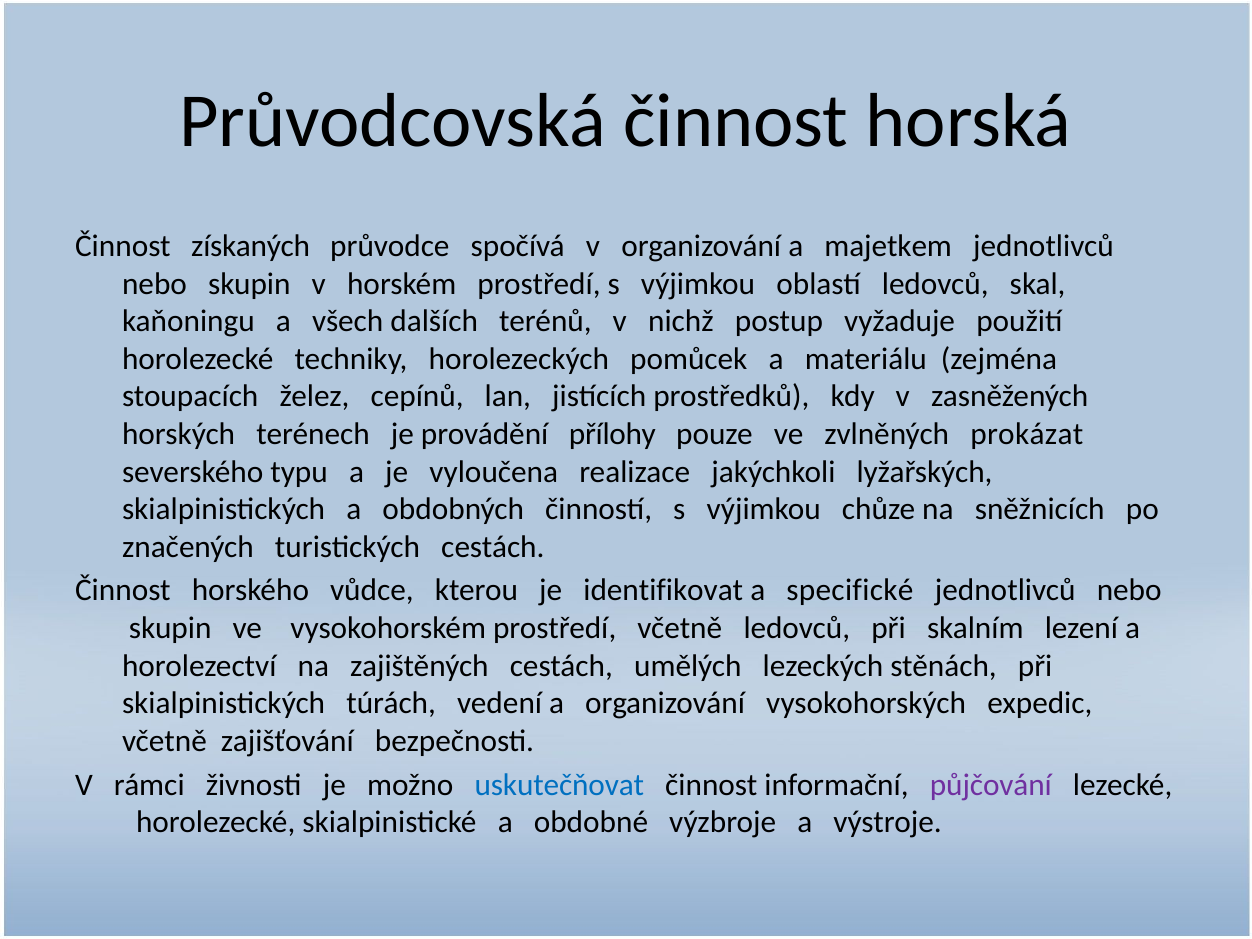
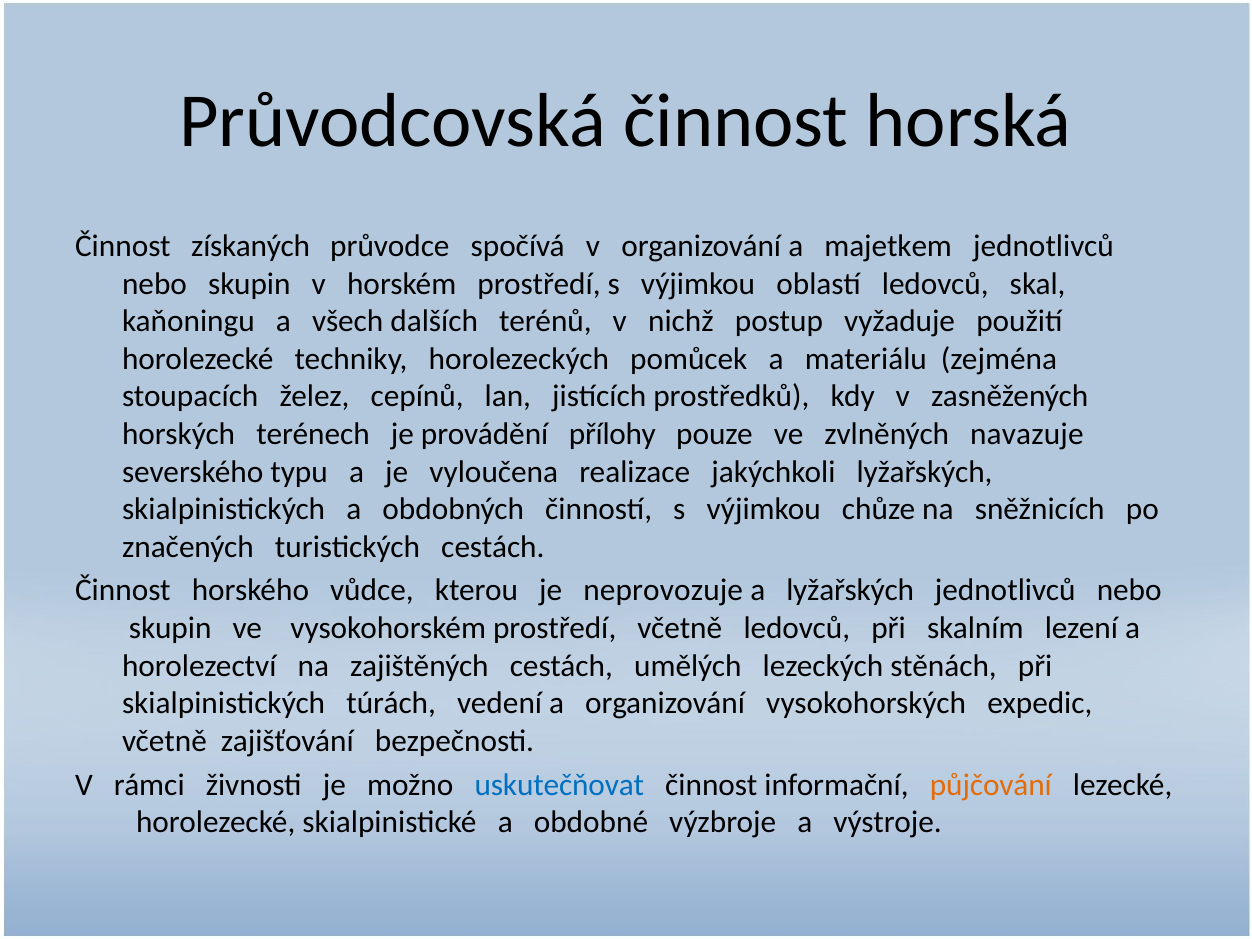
prokázat: prokázat -> navazuje (1027, 434)
identifikovat: identifikovat -> neprovozuje (663, 591)
a specifické: specifické -> lyžařských (850, 591)
půjčování colour: purple -> orange (991, 785)
